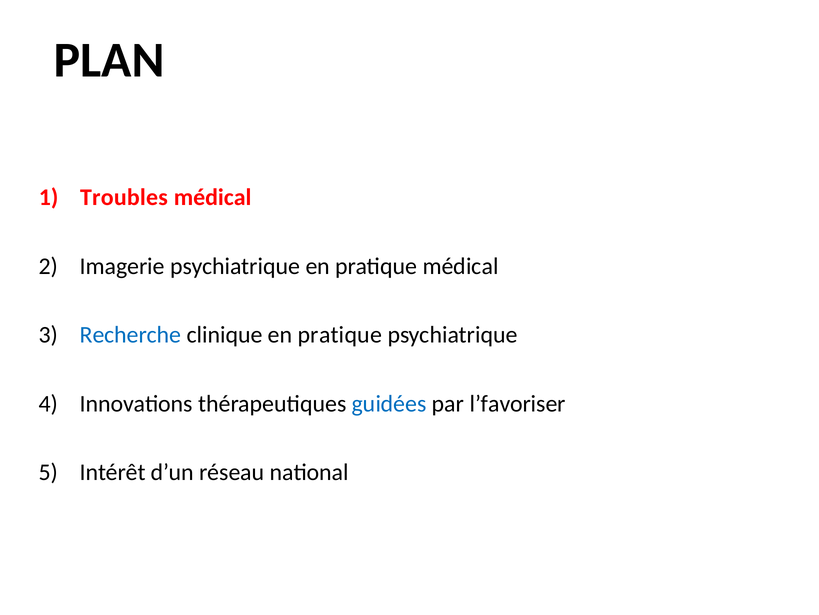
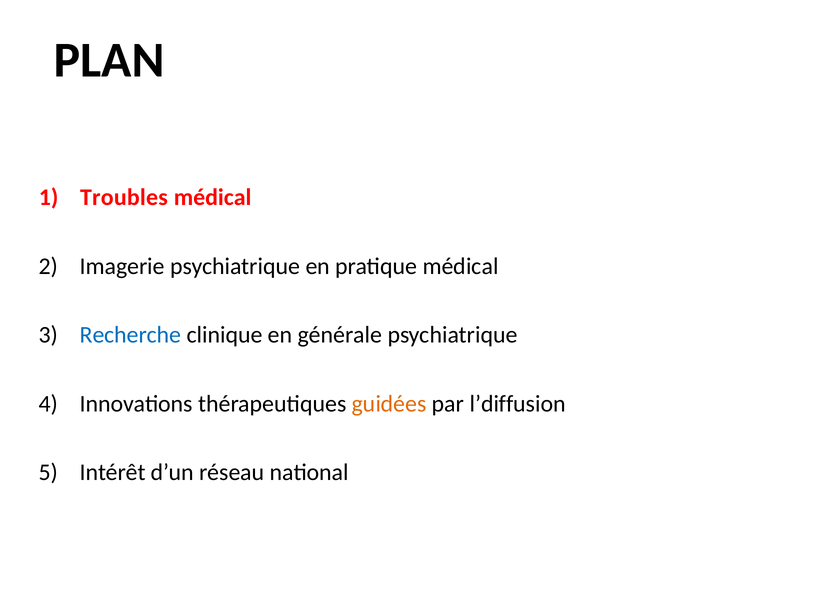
clinique en pratique: pratique -> générale (340, 335)
guidées colour: blue -> orange (389, 403)
l’favoriser: l’favoriser -> l’diffusion (518, 403)
